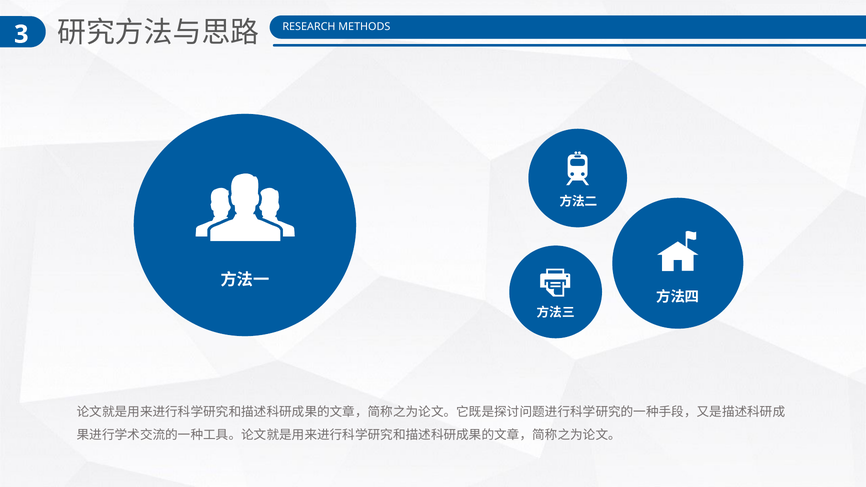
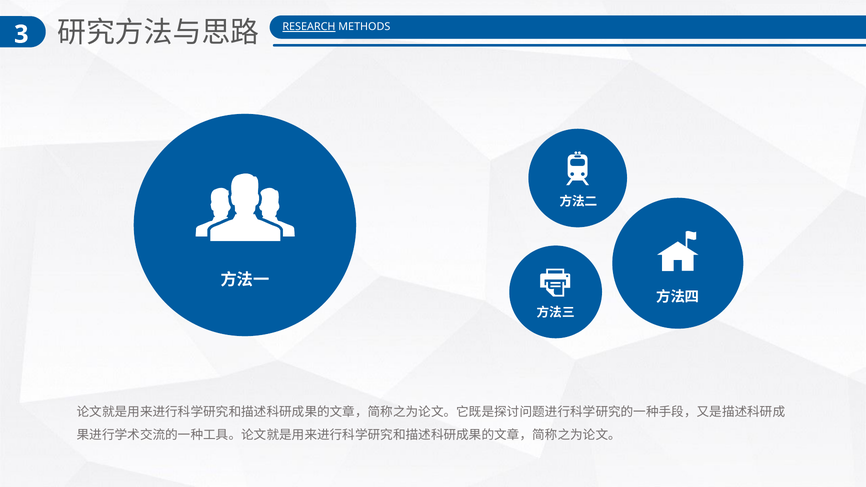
RESEARCH underline: none -> present (309, 27)
